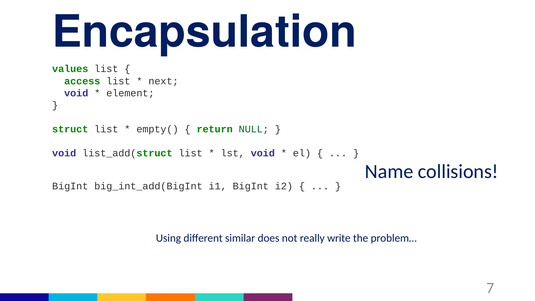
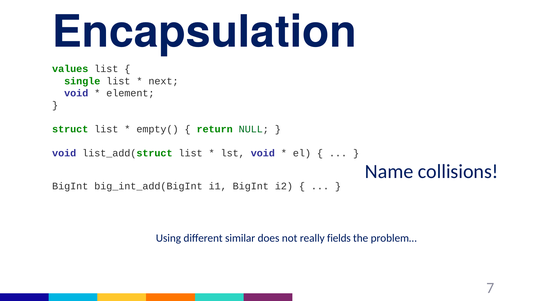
access: access -> single (82, 81)
write: write -> fields (339, 238)
